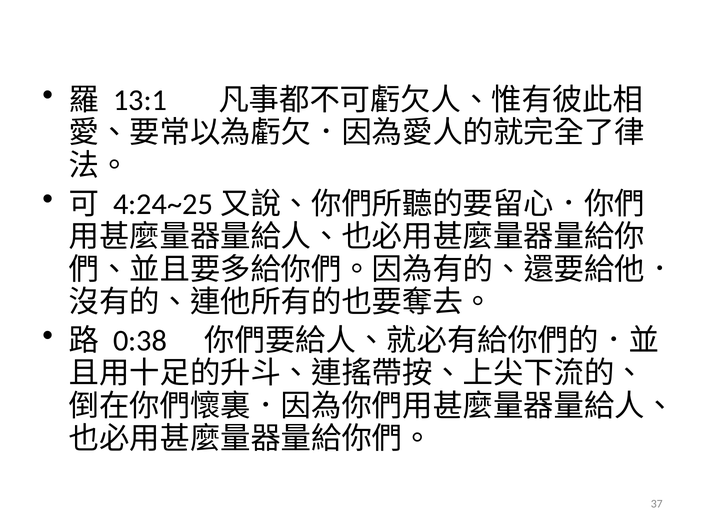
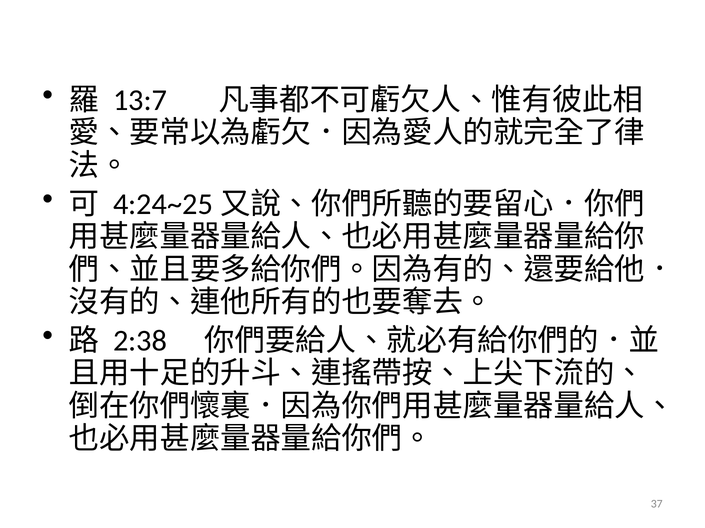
13:1: 13:1 -> 13:7 (140, 100)
0:38: 0:38 -> 2:38 (140, 341)
